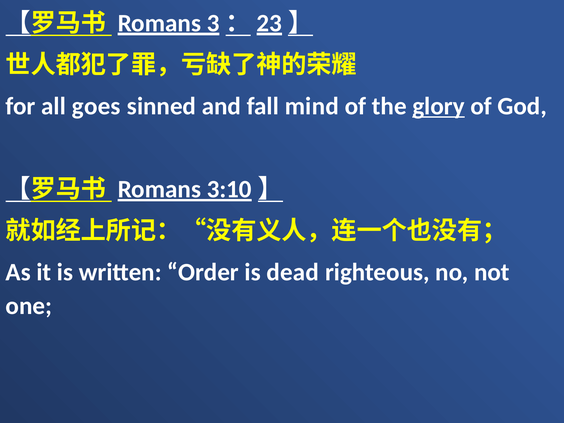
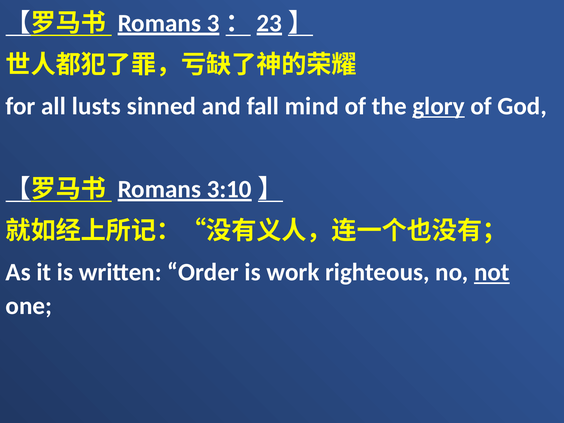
goes: goes -> lusts (96, 106)
dead: dead -> work (293, 272)
not underline: none -> present (492, 272)
